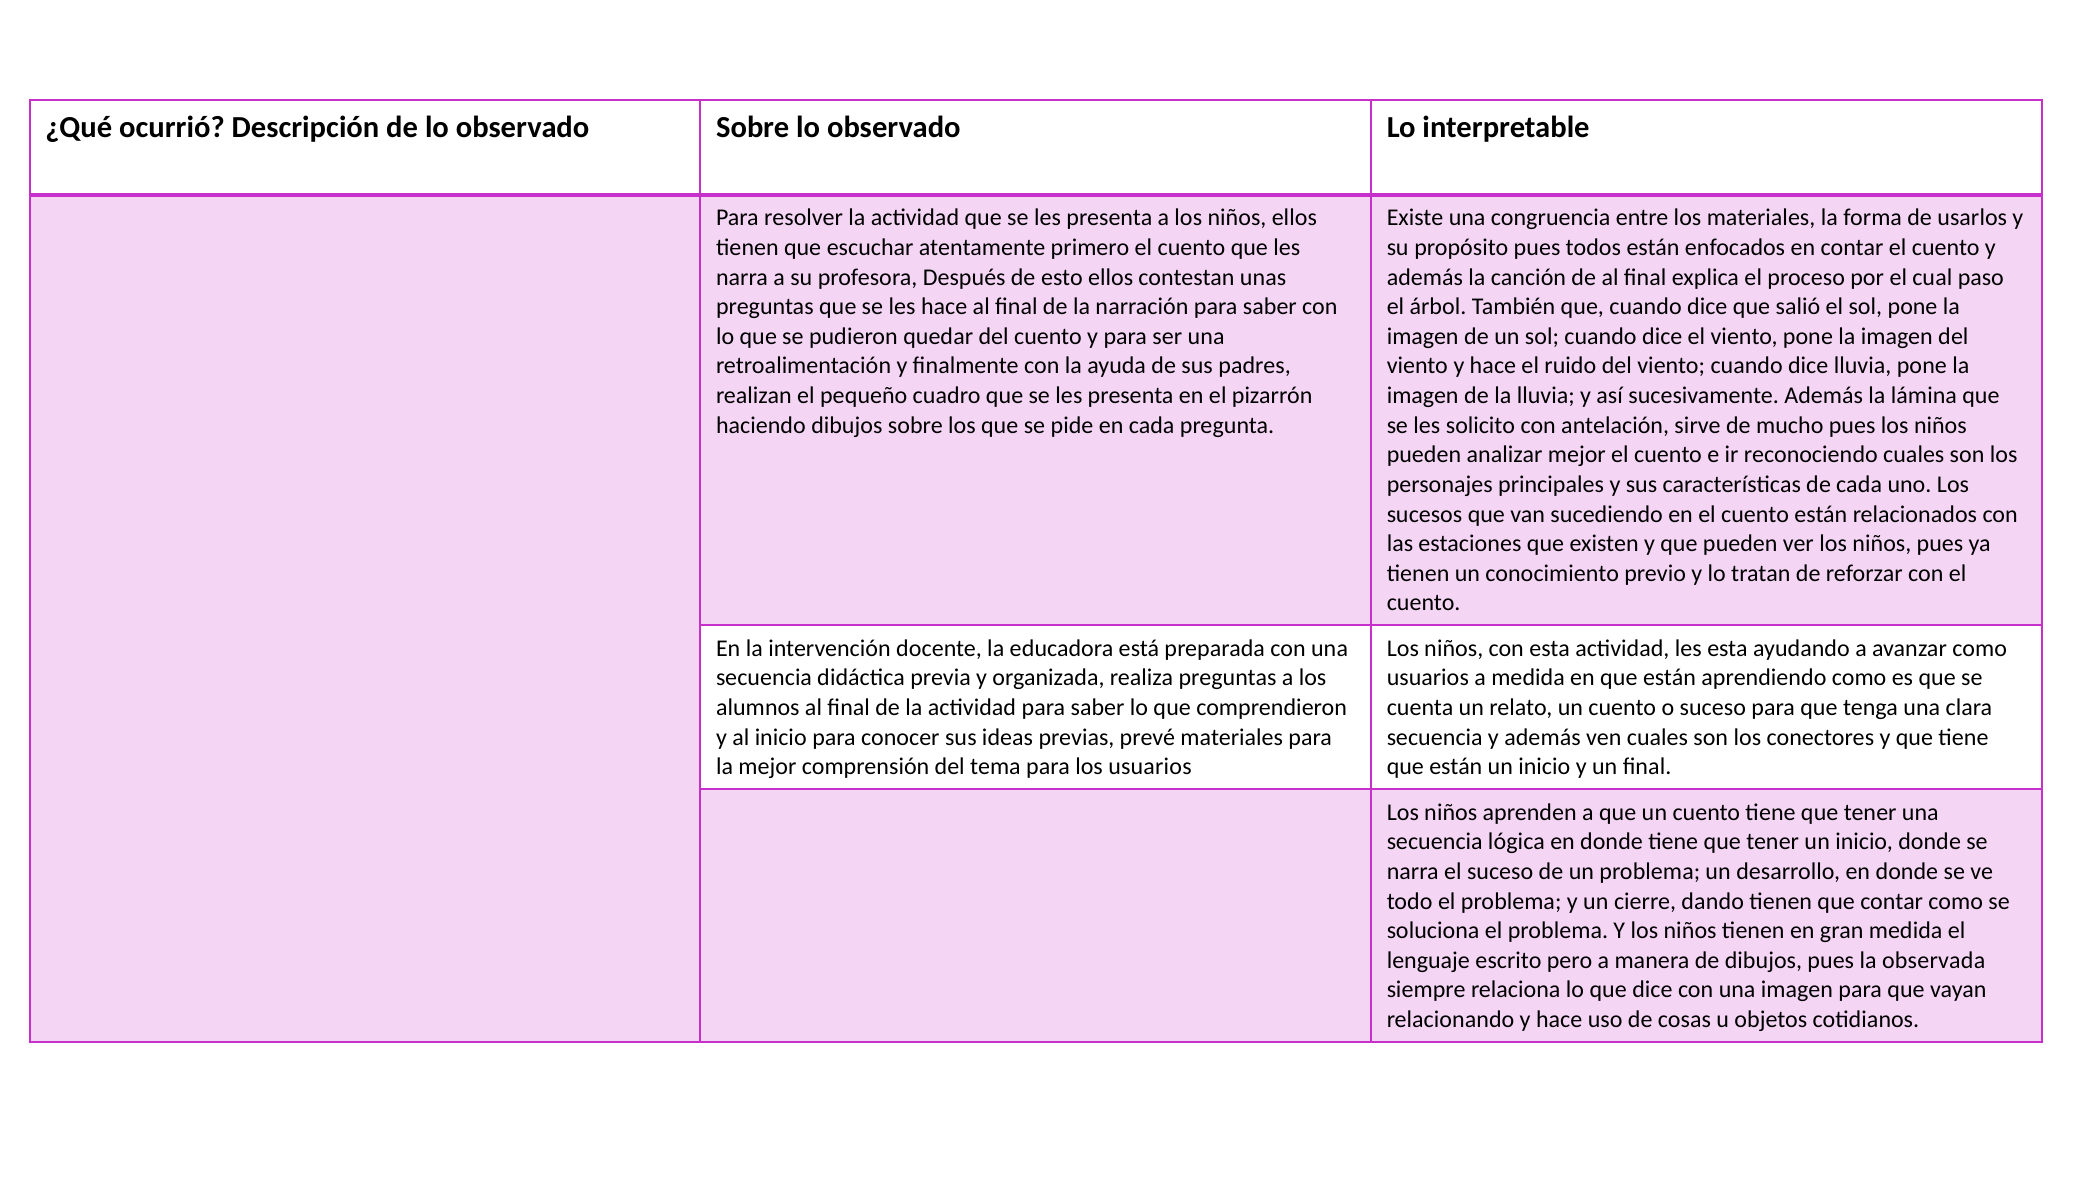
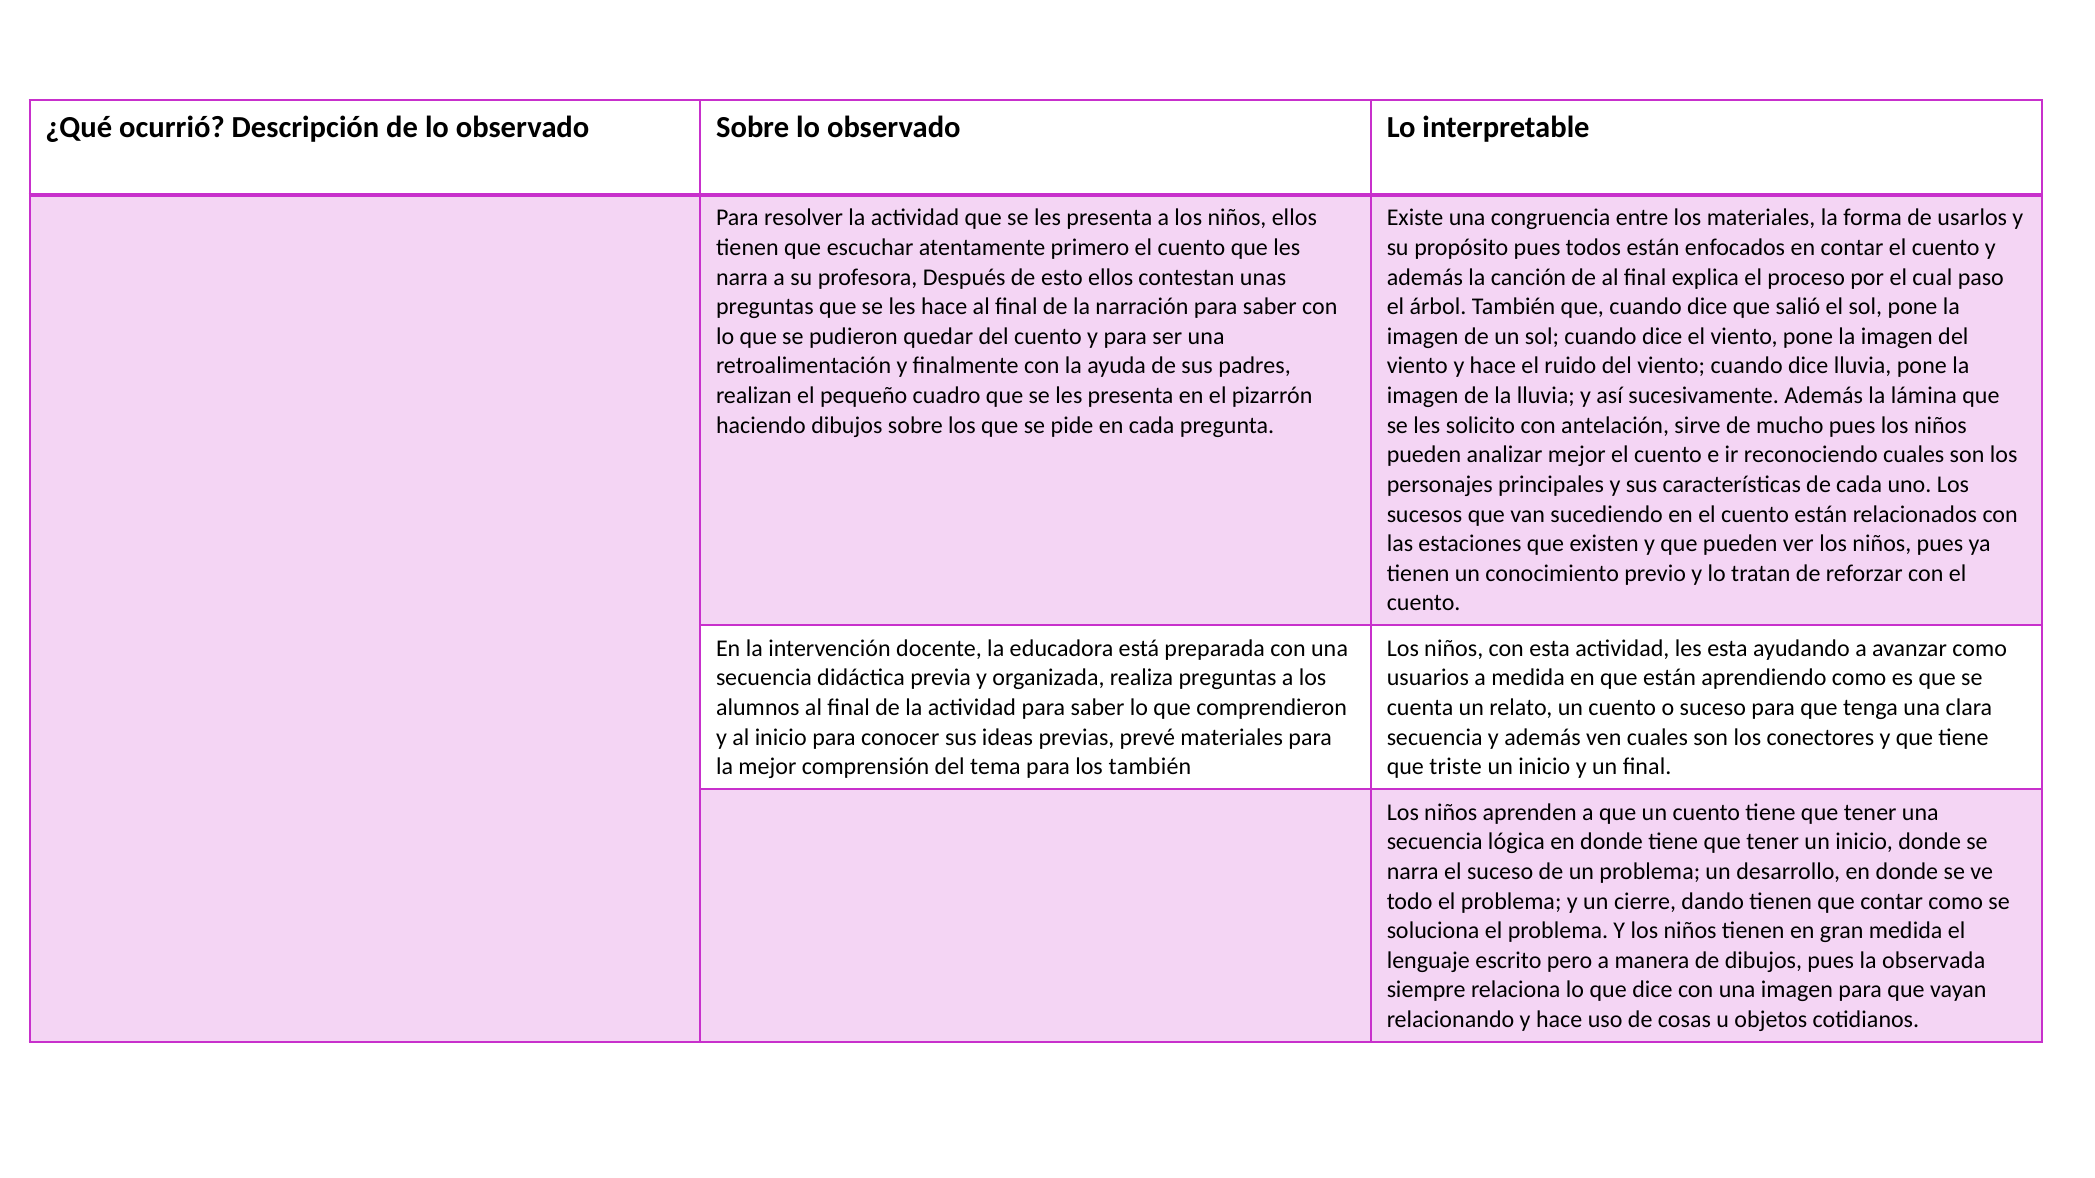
los usuarios: usuarios -> también (1150, 767)
están: están -> triste (1456, 767)
